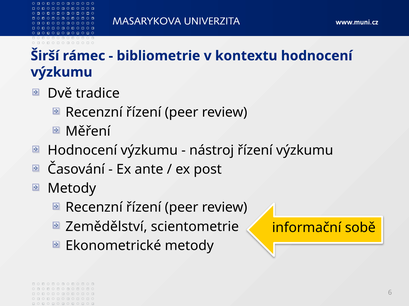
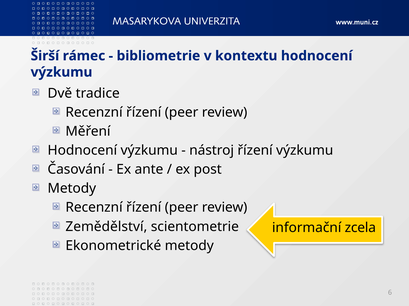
sobě: sobě -> zcela (360, 228)
